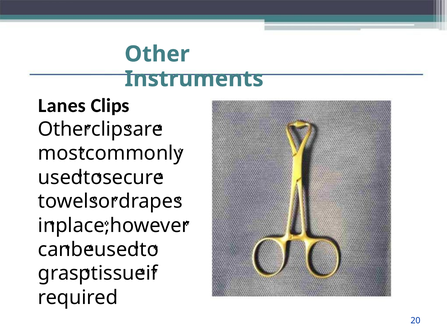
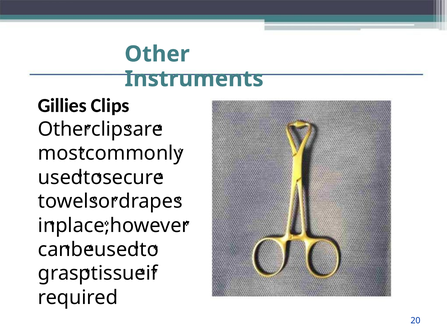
Lanes: Lanes -> Gillies (62, 105)
